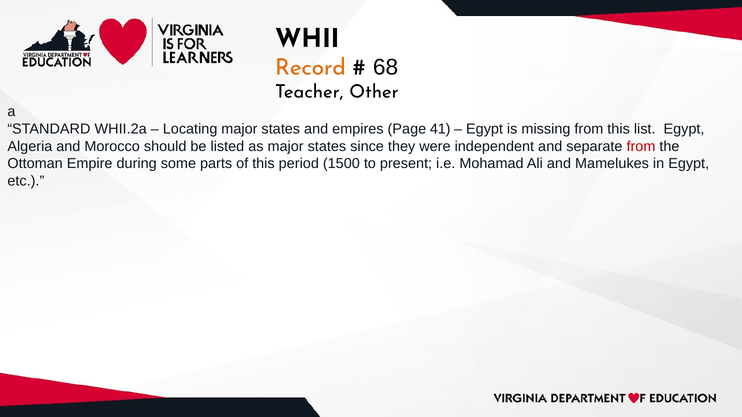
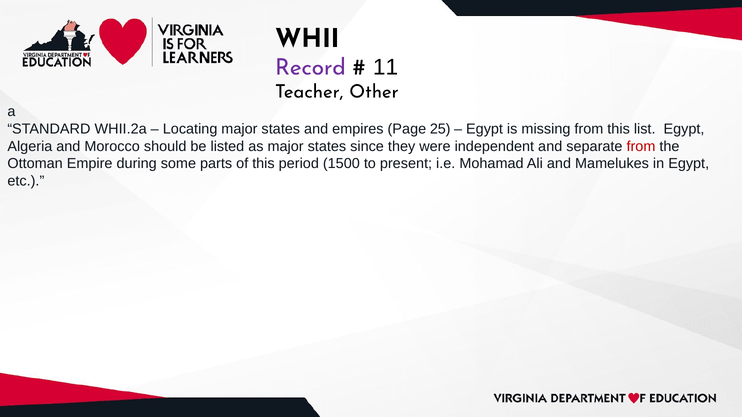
Record colour: orange -> purple (310, 67)
68: 68 -> 11 (386, 67)
41: 41 -> 25 (440, 129)
